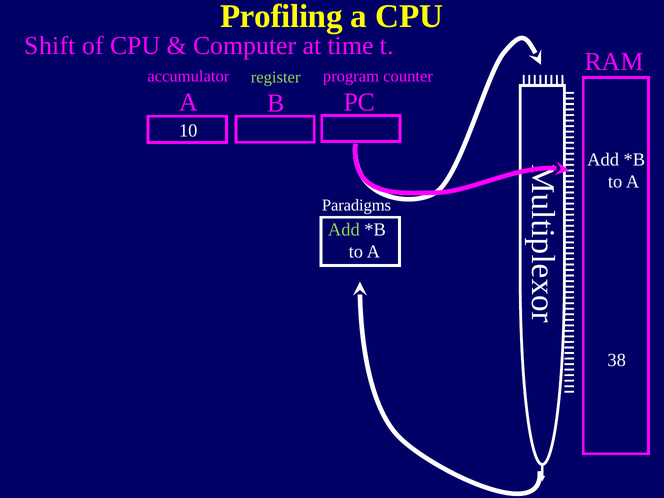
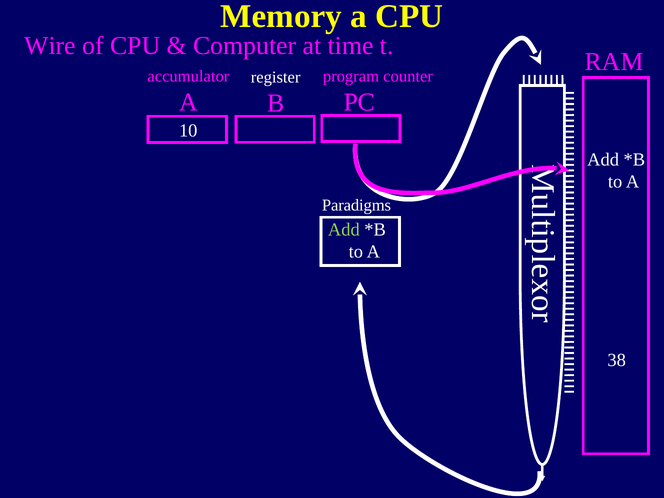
Profiling: Profiling -> Memory (281, 16)
Shift: Shift -> Wire (50, 46)
register colour: light green -> white (276, 77)
